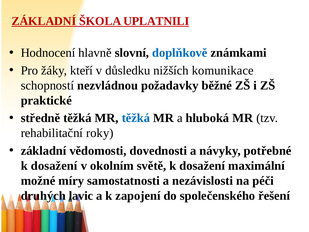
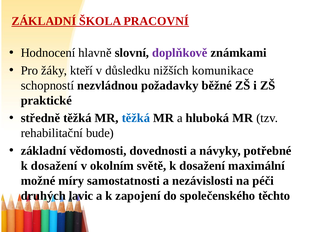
UPLATNILI: UPLATNILI -> PRACOVNÍ (156, 21)
doplňkově colour: blue -> purple (180, 53)
roky: roky -> bude (100, 133)
řešení: řešení -> těchto (274, 195)
